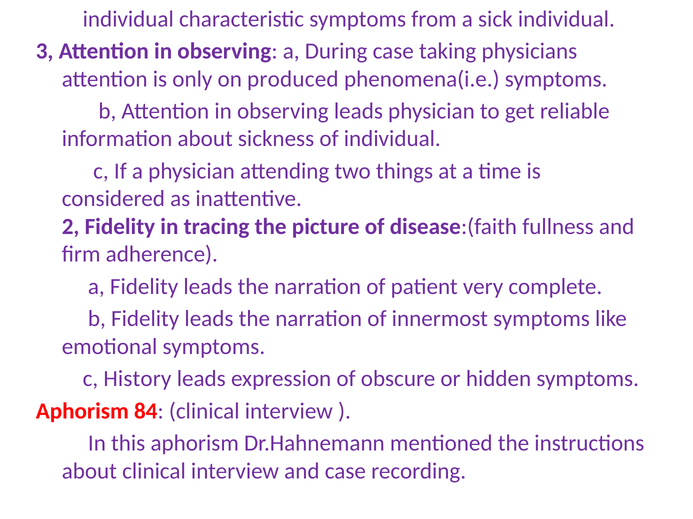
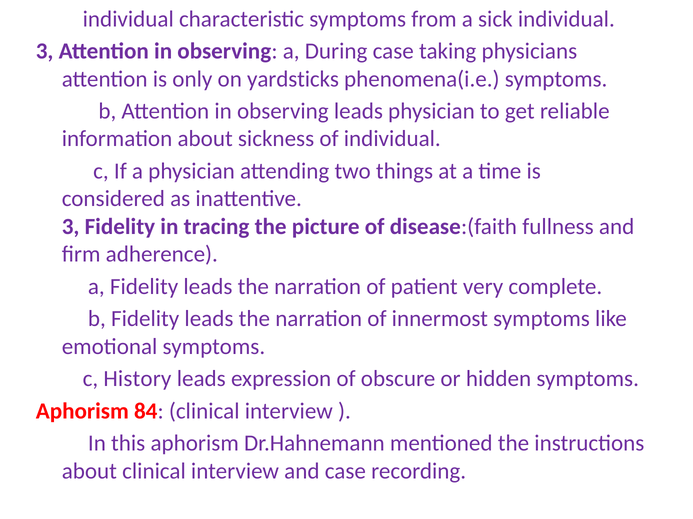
produced: produced -> yardsticks (293, 79)
2: 2 -> 3 (71, 227)
